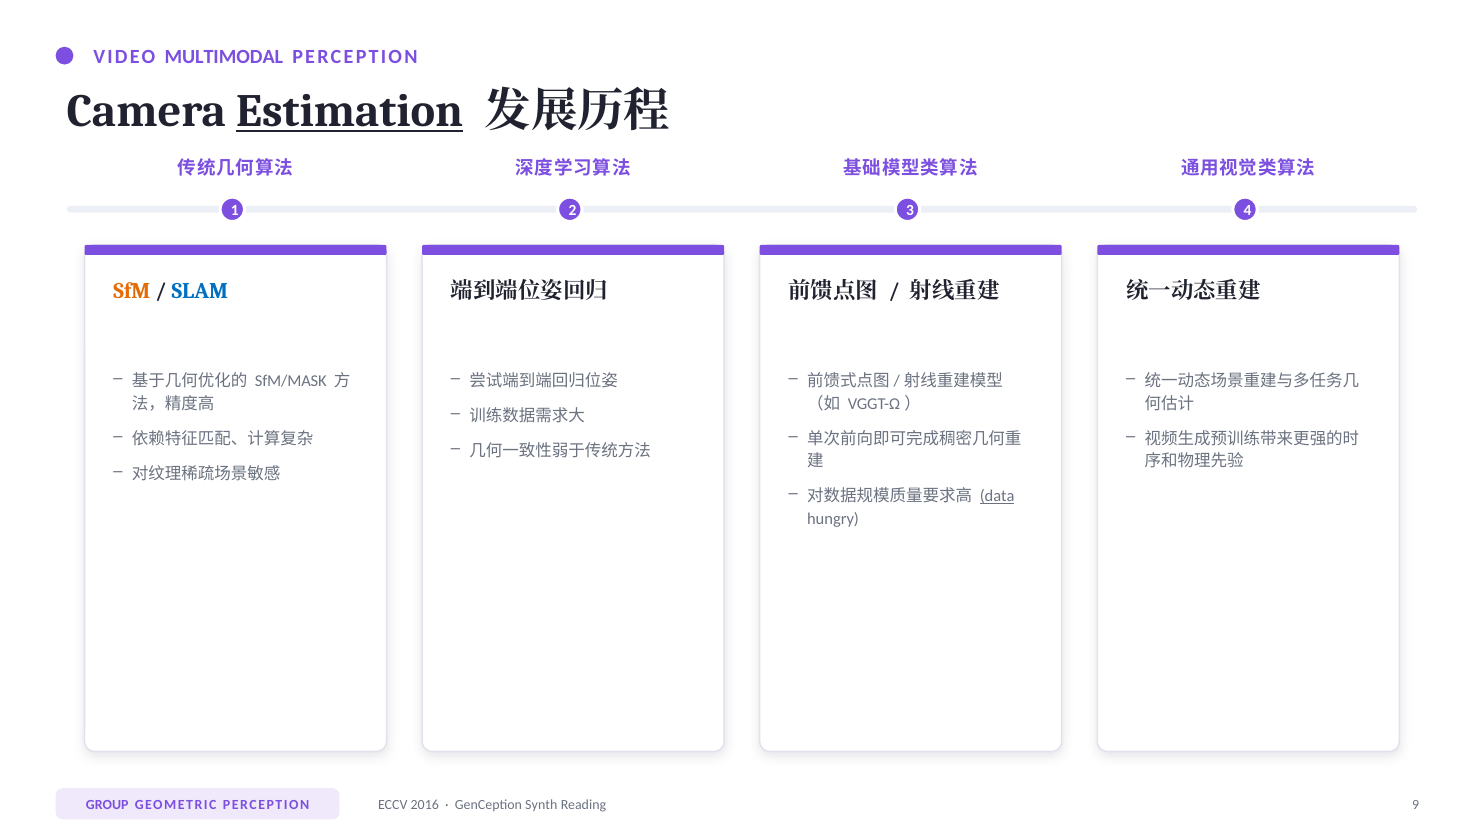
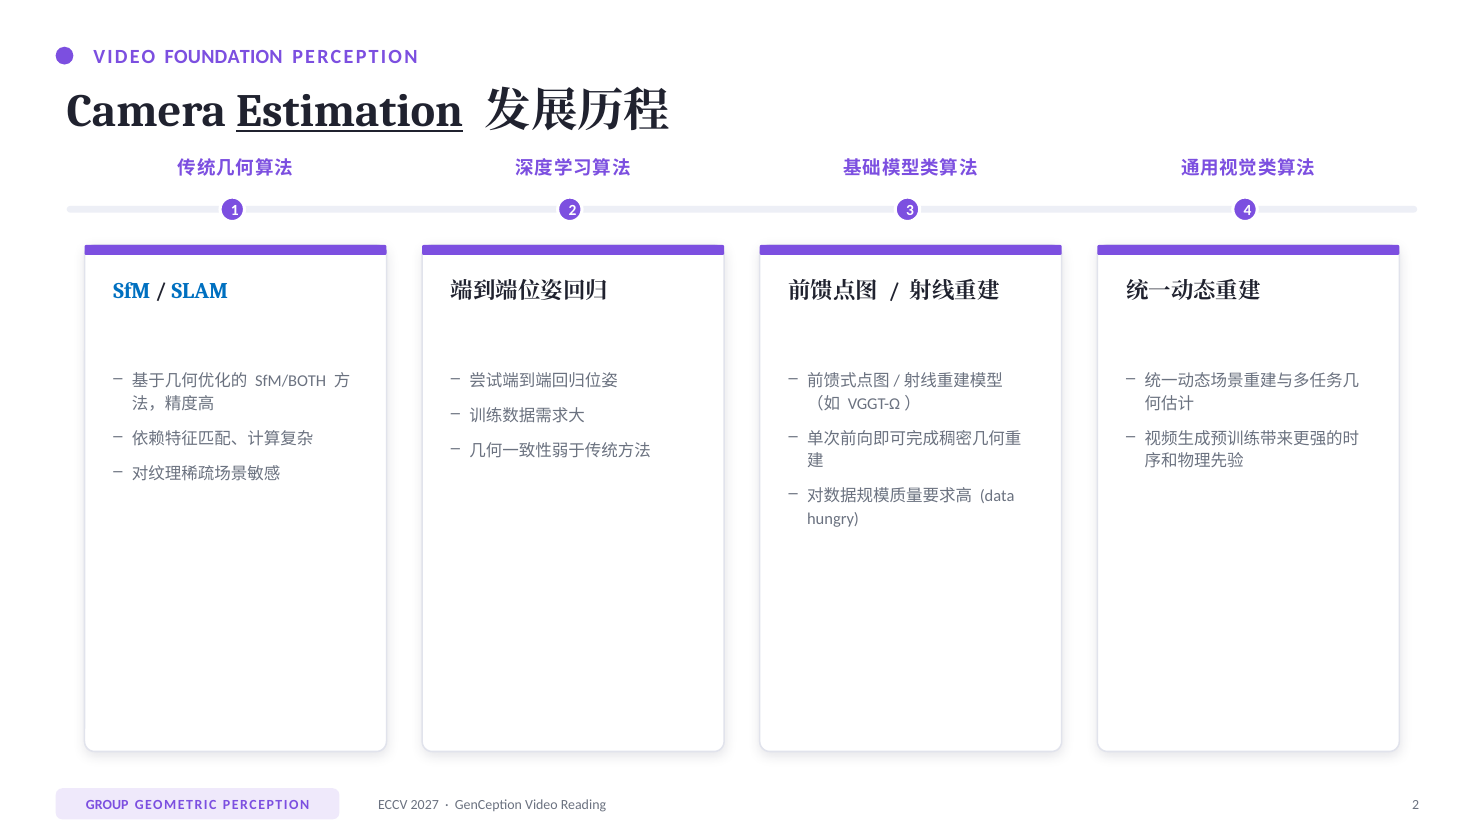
MULTIMODAL: MULTIMODAL -> FOUNDATION (224, 57)
SfM colour: orange -> blue (132, 291)
SfM/MASK: SfM/MASK -> SfM/BOTH (291, 381)
data underline: present -> none (997, 496)
2016: 2016 -> 2027 (425, 805)
GenCeption Synth: Synth -> Video (541, 805)
Reading 9: 9 -> 2 (1416, 805)
